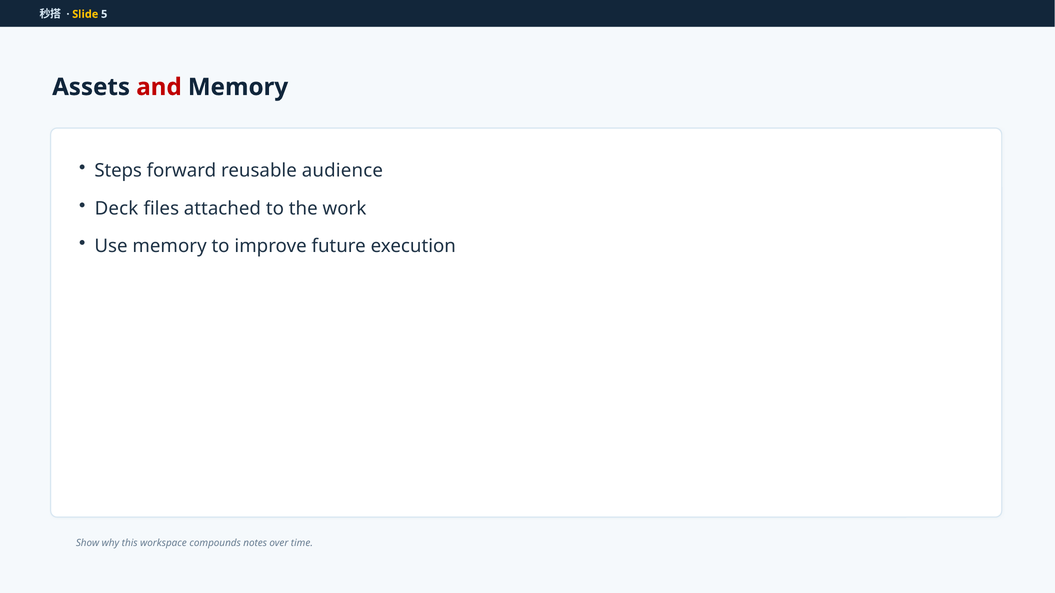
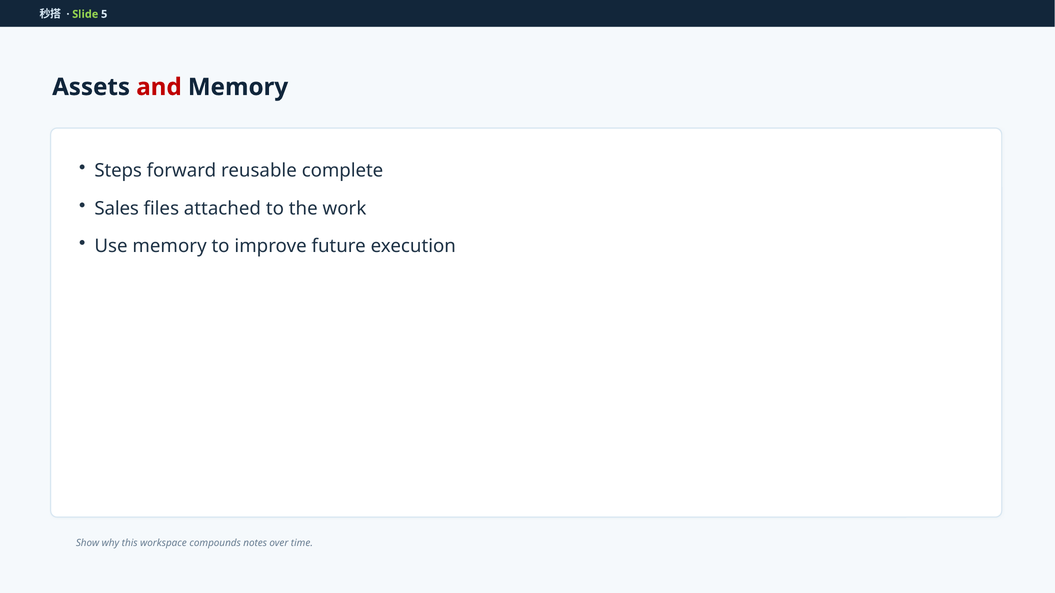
Slide colour: yellow -> light green (85, 14)
audience: audience -> complete (343, 171)
Deck: Deck -> Sales (117, 209)
